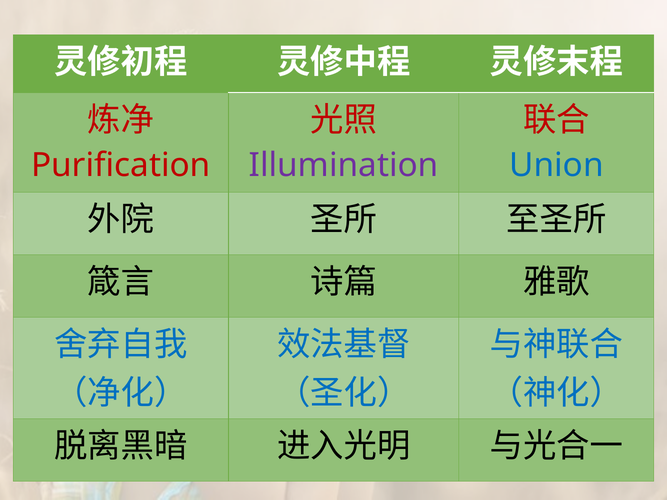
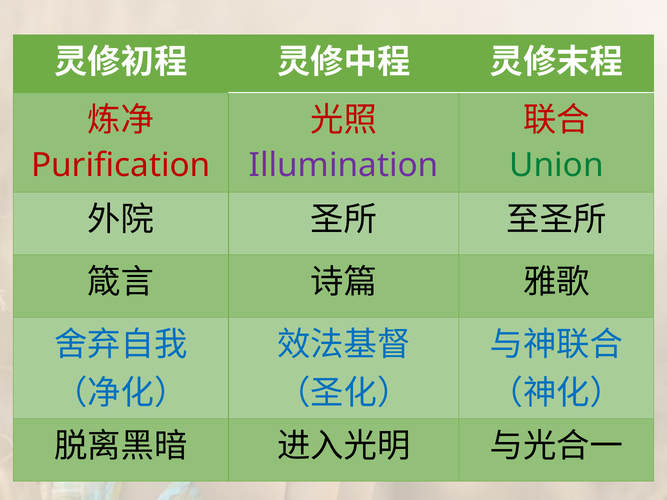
Union colour: blue -> green (556, 165)
